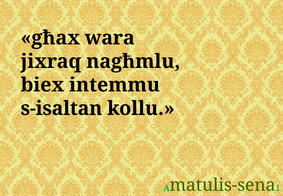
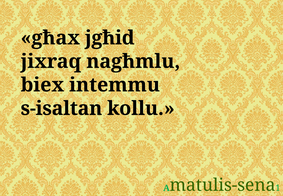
wara: wara -> jgħid (110, 38)
